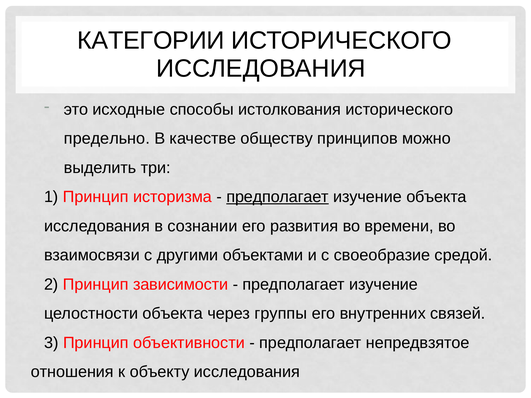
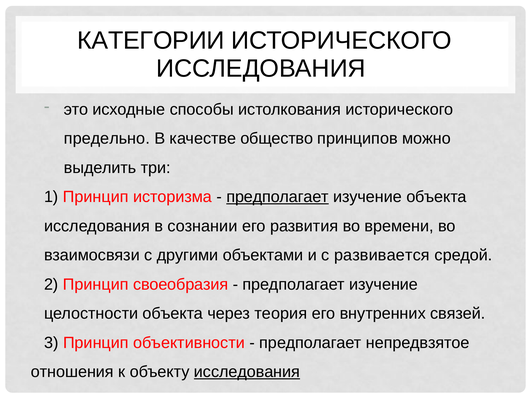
обществу: обществу -> общество (277, 139)
своеобразие: своеобразие -> развивается (382, 255)
зависимости: зависимости -> своеобразия (181, 285)
группы: группы -> теория (281, 314)
исследования underline: none -> present (247, 372)
